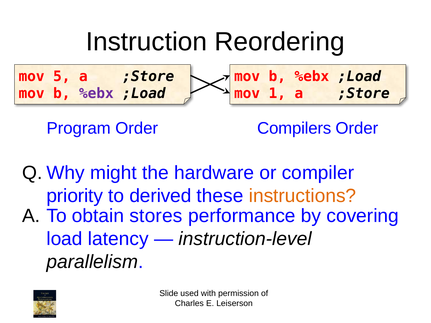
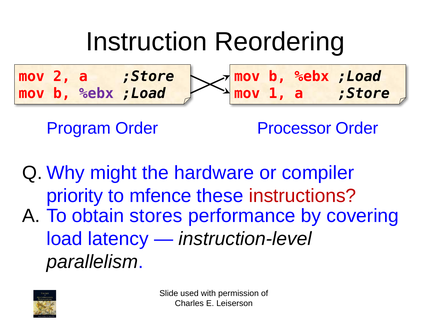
5: 5 -> 2 (62, 76)
Compilers: Compilers -> Processor (294, 128)
derived: derived -> mfence (160, 196)
instructions colour: orange -> red (303, 196)
